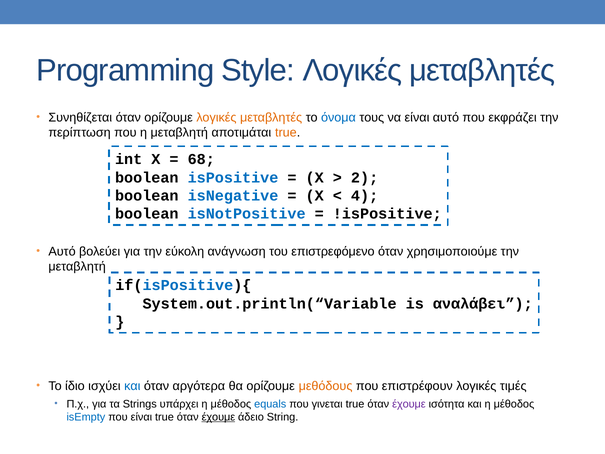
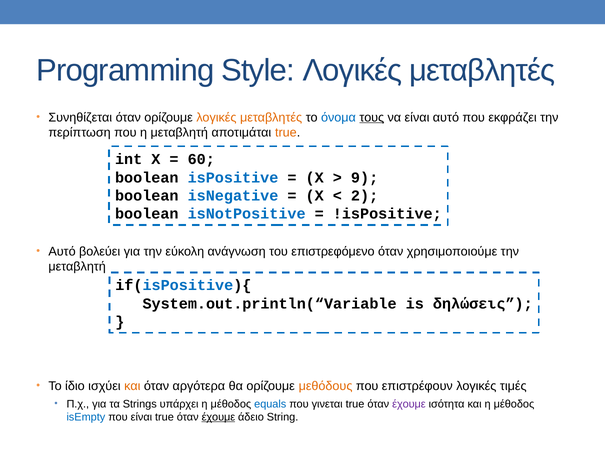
τους underline: none -> present (372, 117)
68: 68 -> 60 (201, 159)
2: 2 -> 9 (365, 177)
4: 4 -> 2 (365, 196)
αναλάβει: αναλάβει -> δηλώσεις (483, 303)
και colour: blue -> orange (132, 386)
